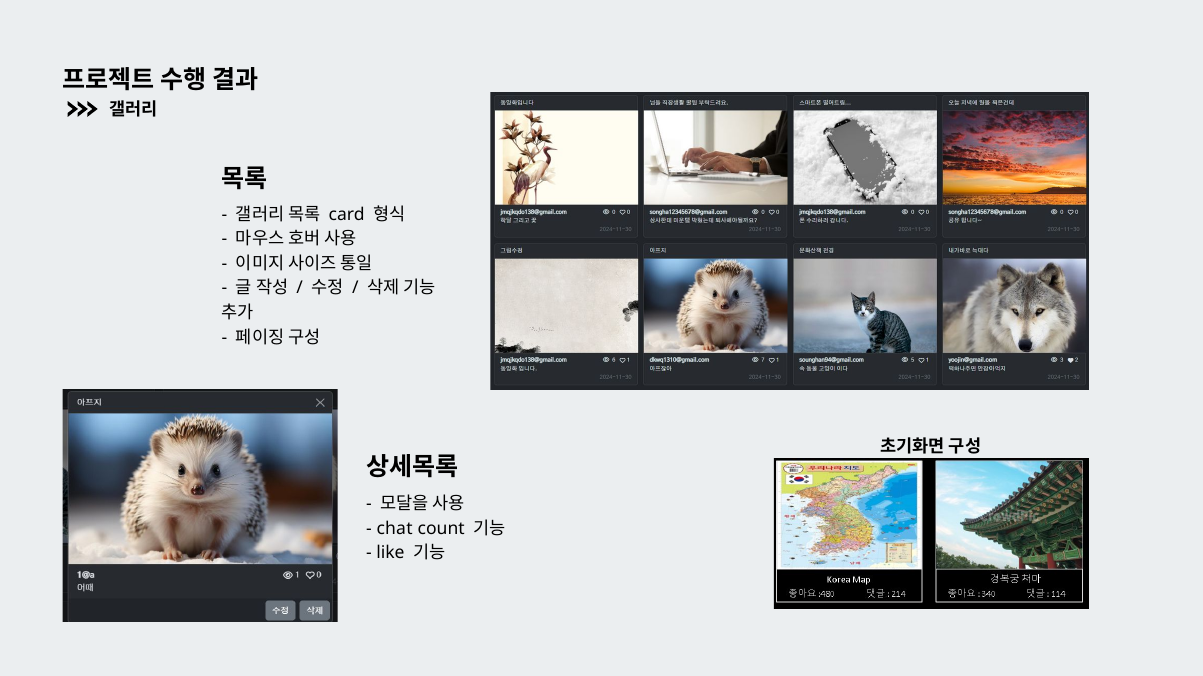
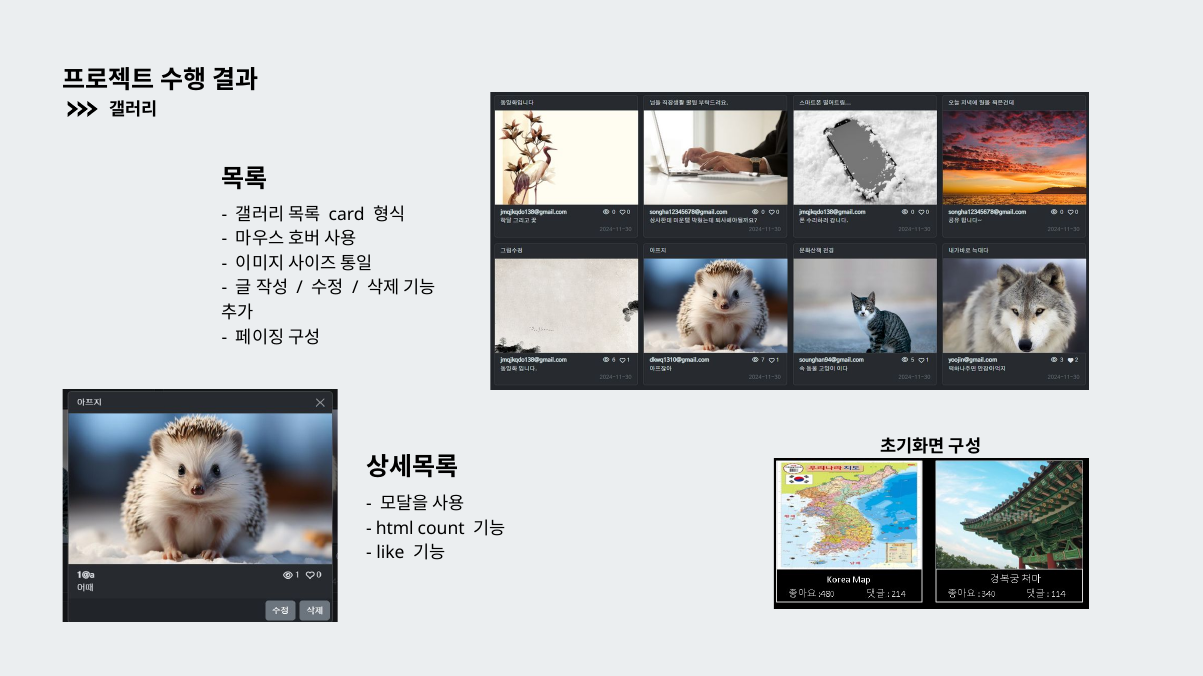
chat: chat -> html (395, 529)
